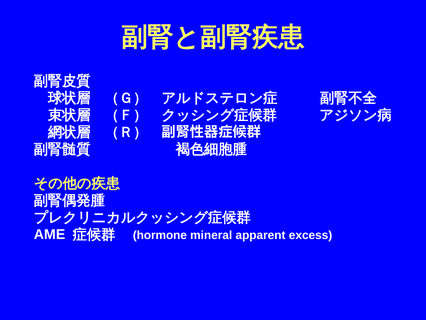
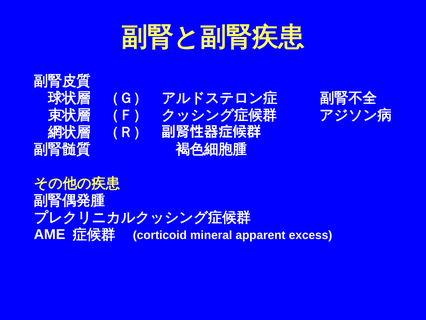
hormone: hormone -> corticoid (160, 235)
